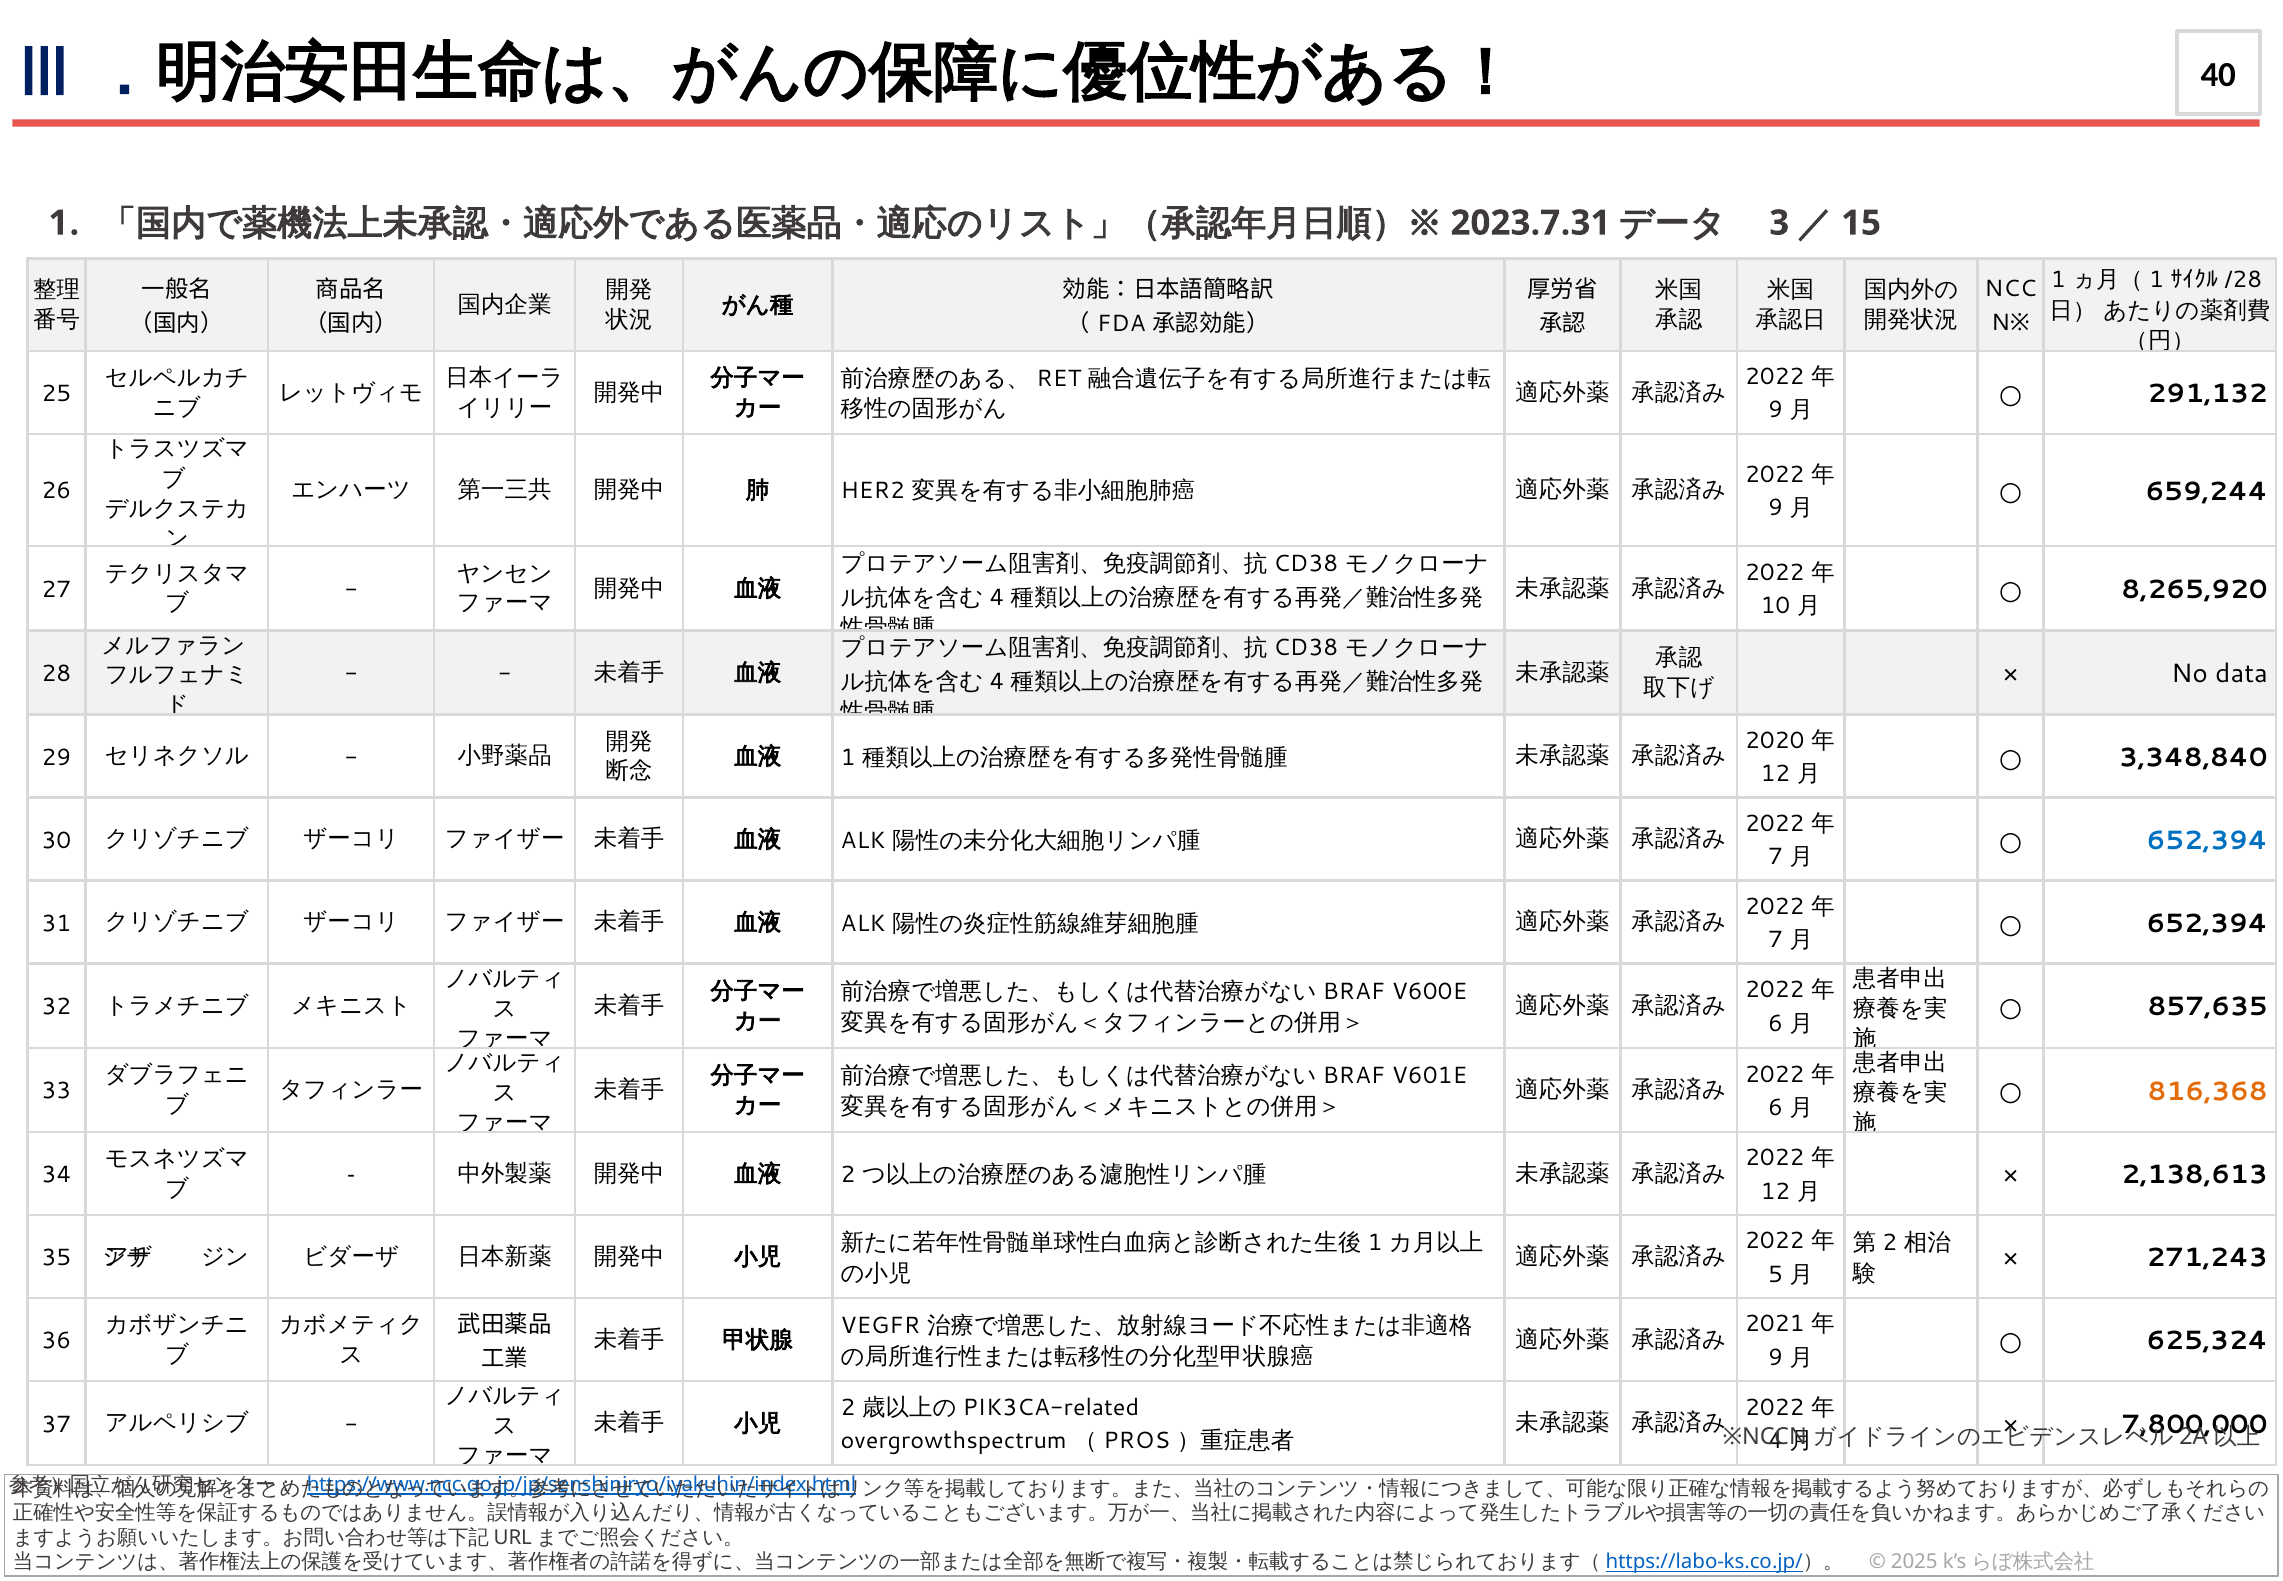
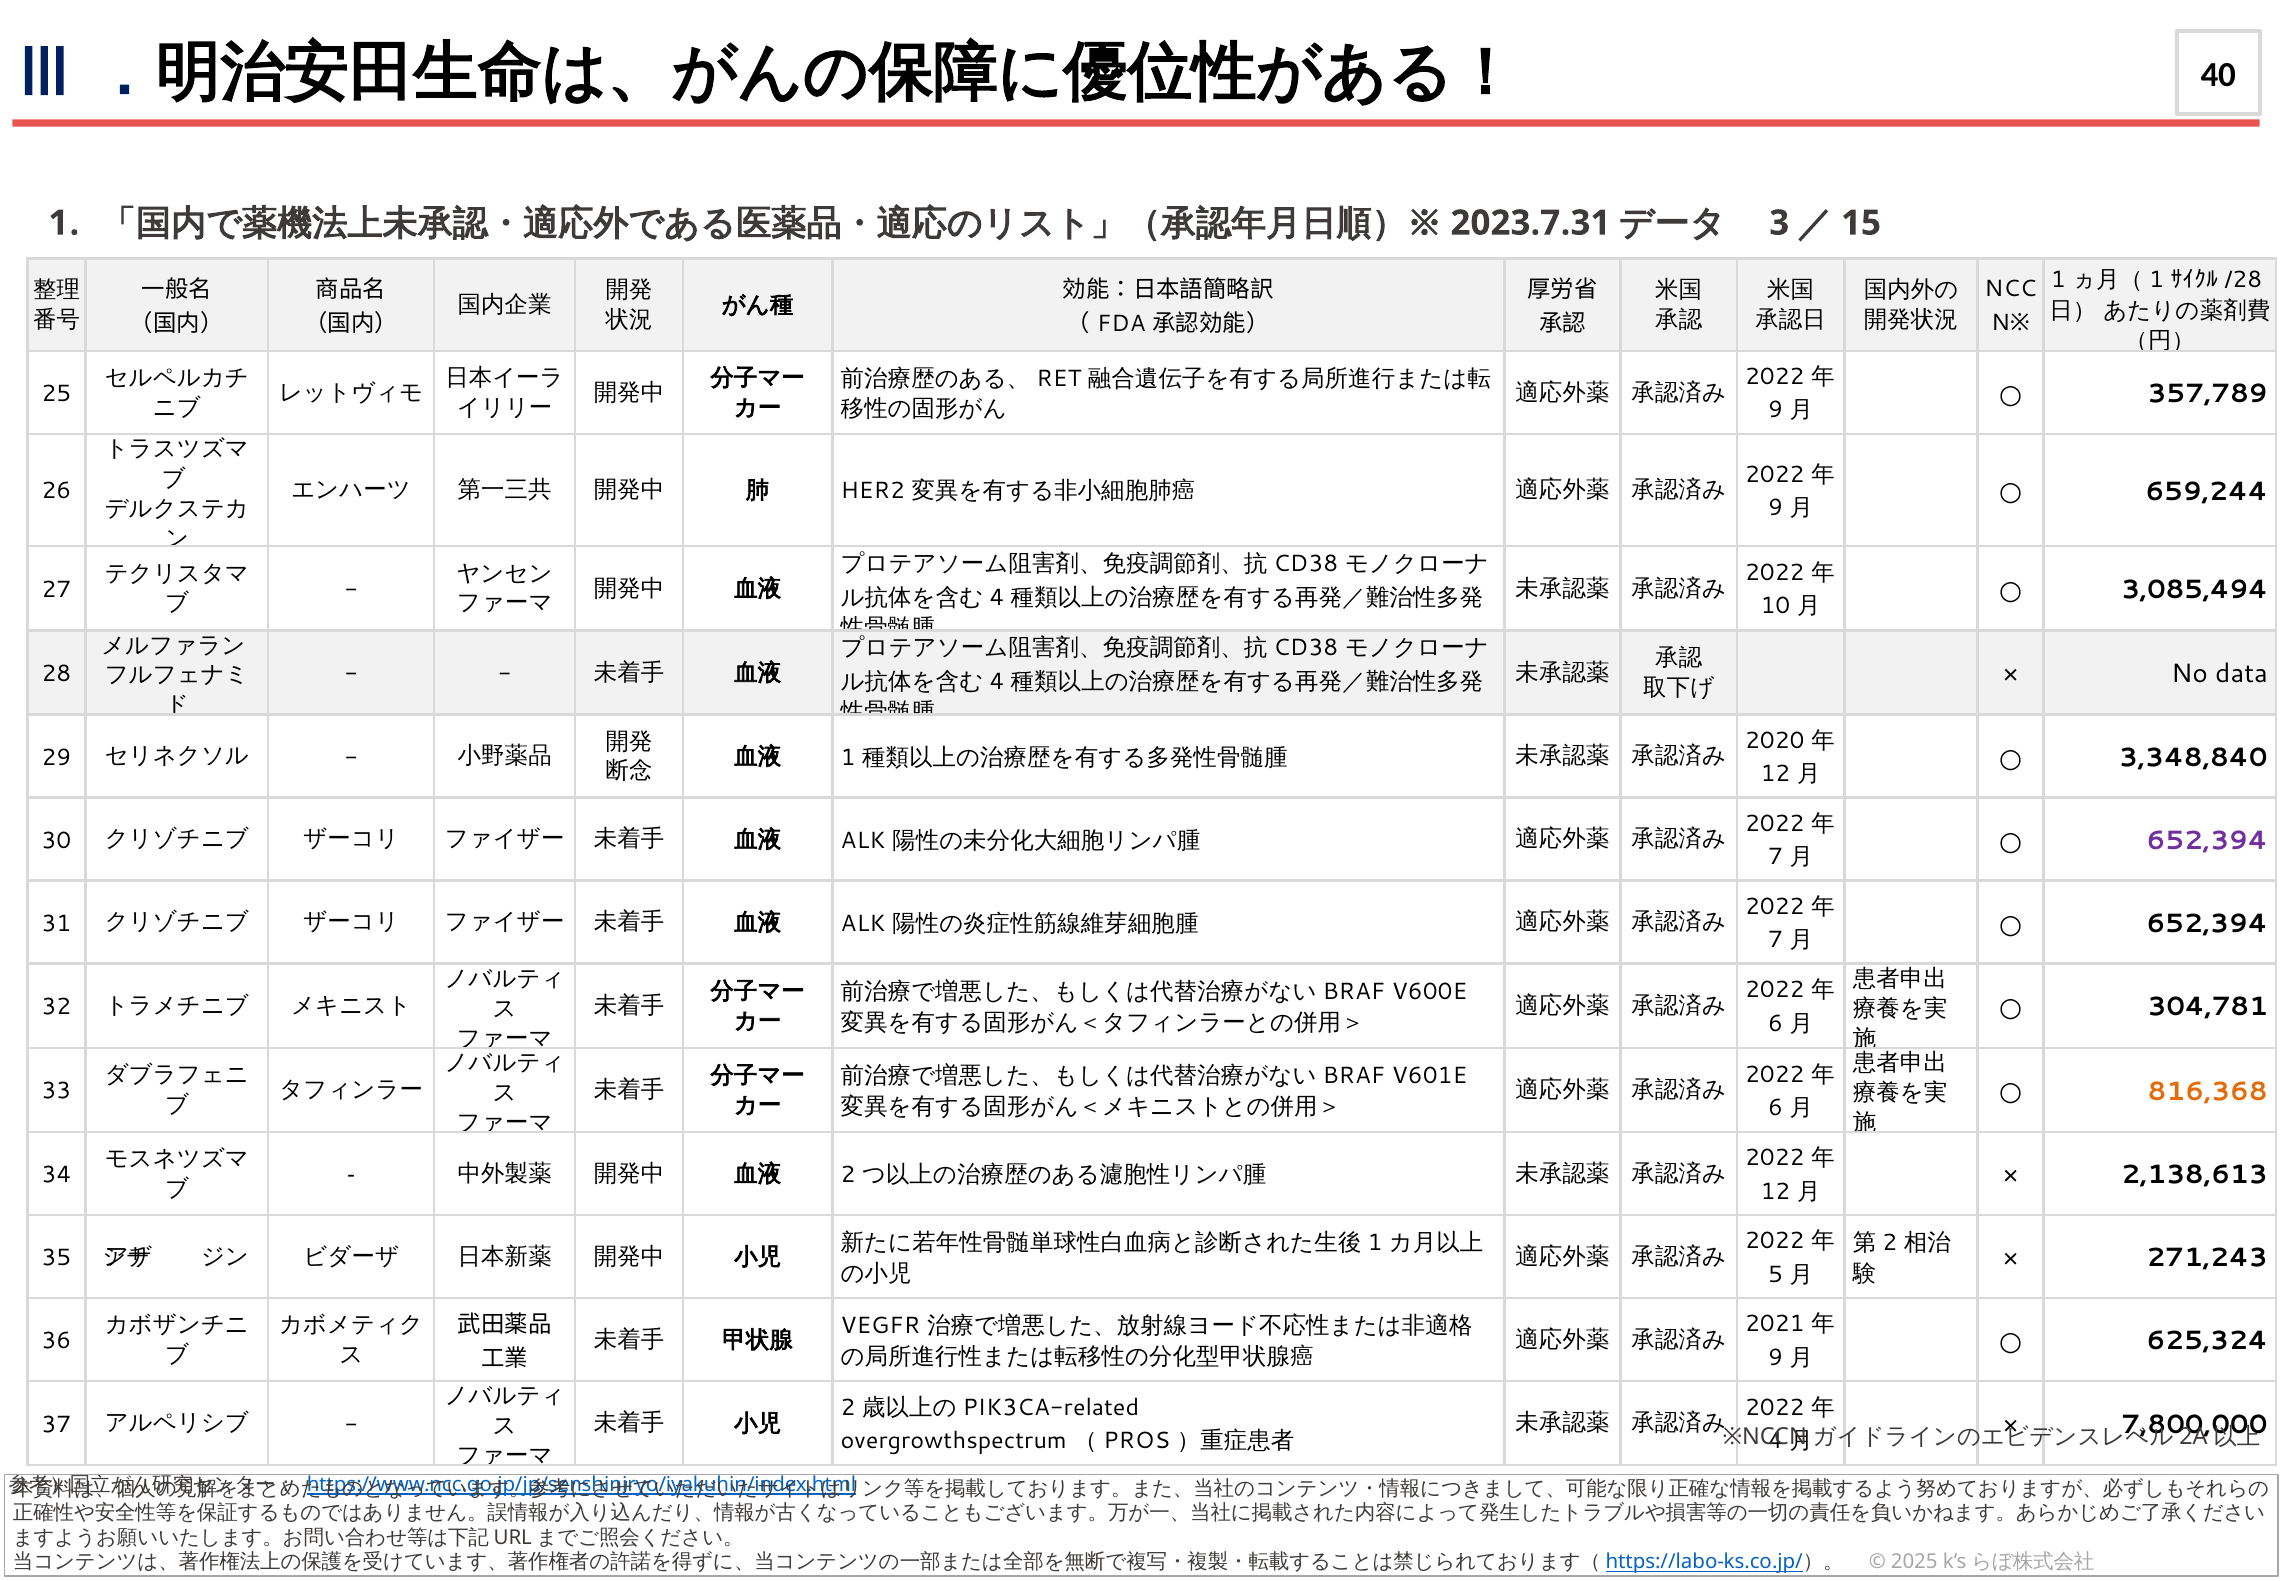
291,132: 291,132 -> 357,789 (2208, 394)
8,265,920: 8,265,920 -> 3,085,494 (2195, 589)
652,394 colour: blue -> purple (2207, 840)
857,635: 857,635 -> 304,781 (2208, 1007)
